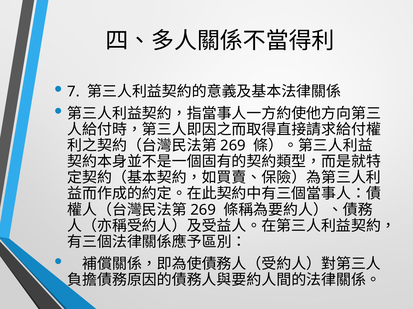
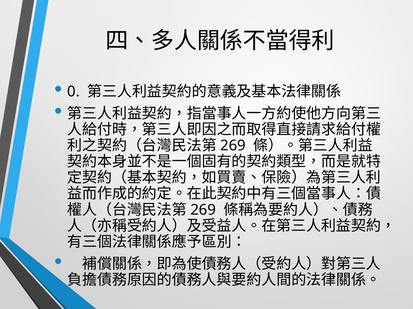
7: 7 -> 0 (74, 92)
